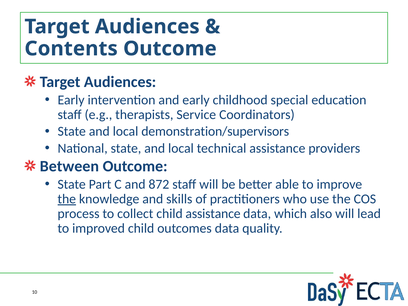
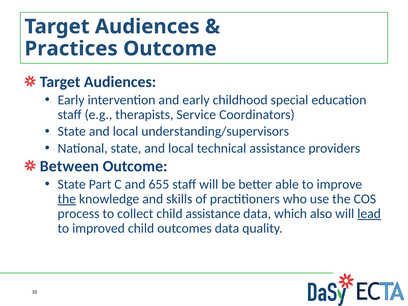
Contents: Contents -> Practices (71, 49)
demonstration/supervisors: demonstration/supervisors -> understanding/supervisors (215, 131)
872: 872 -> 655 (159, 184)
lead underline: none -> present (369, 214)
